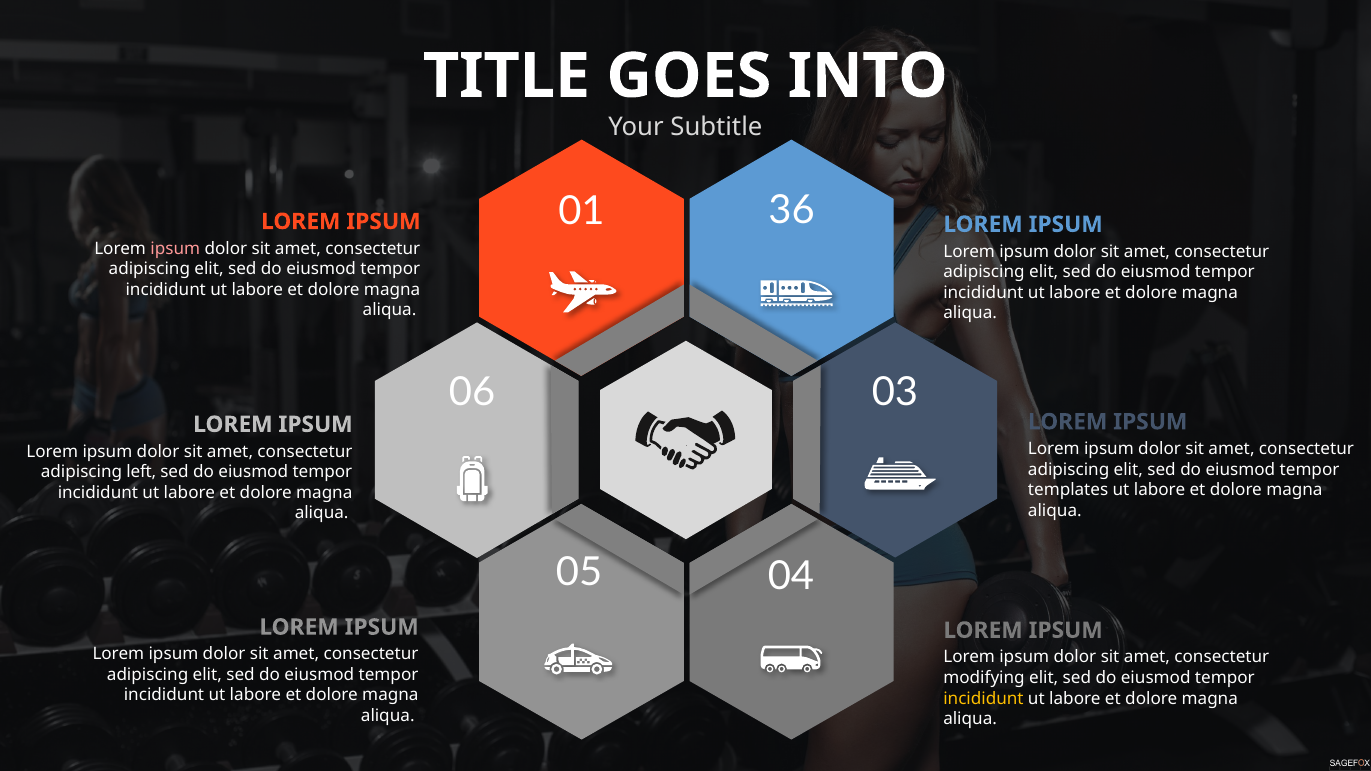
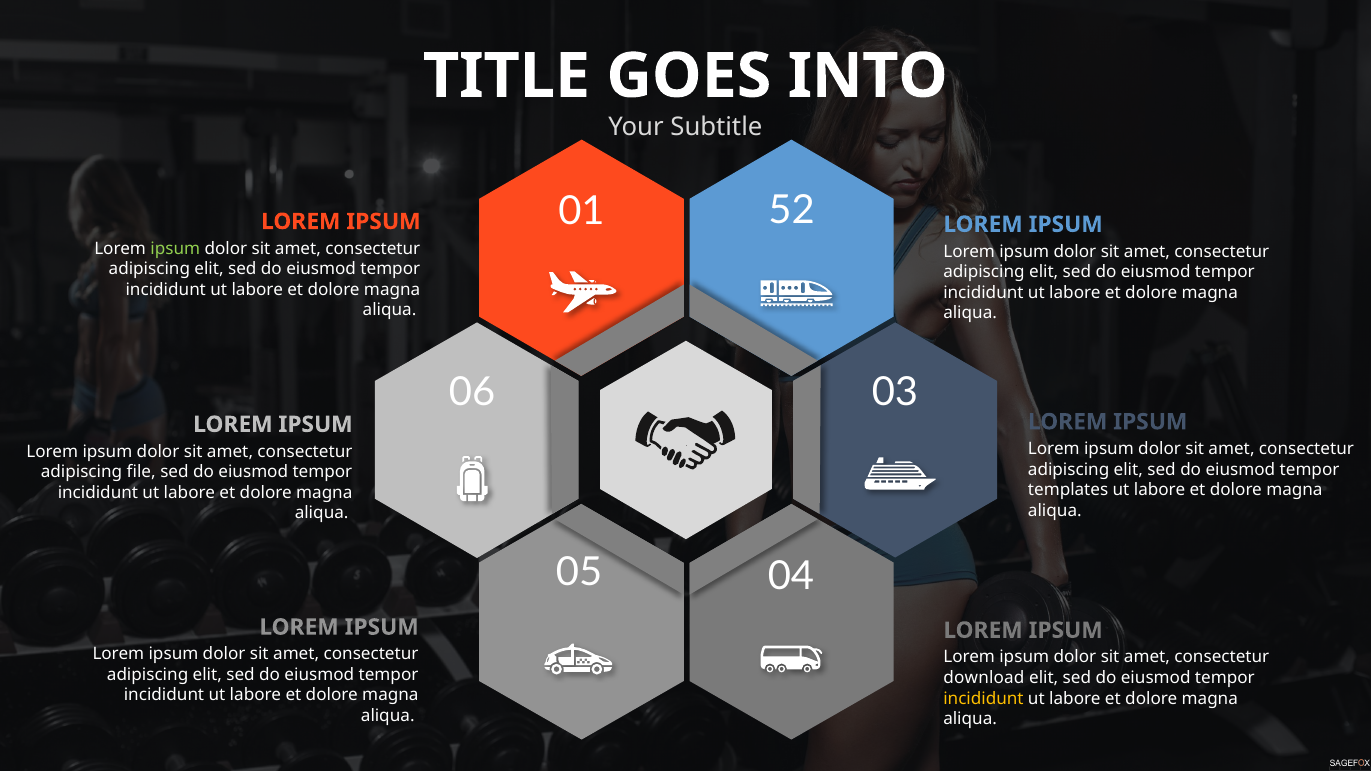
36: 36 -> 52 (792, 210)
ipsum colour: pink -> light green (175, 249)
left: left -> file (141, 472)
modifying: modifying -> download (984, 678)
